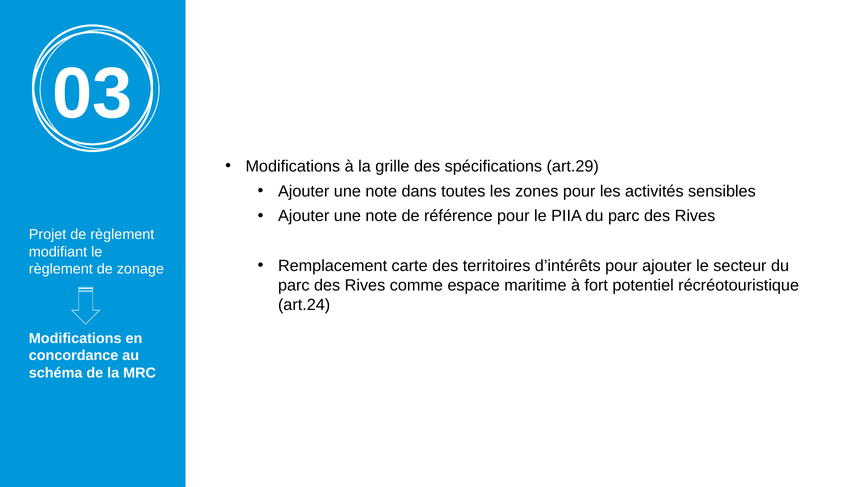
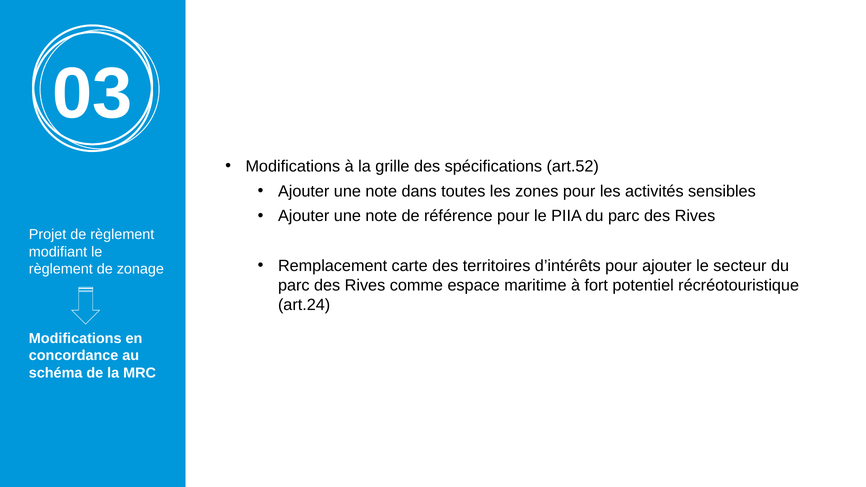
art.29: art.29 -> art.52 (573, 166)
